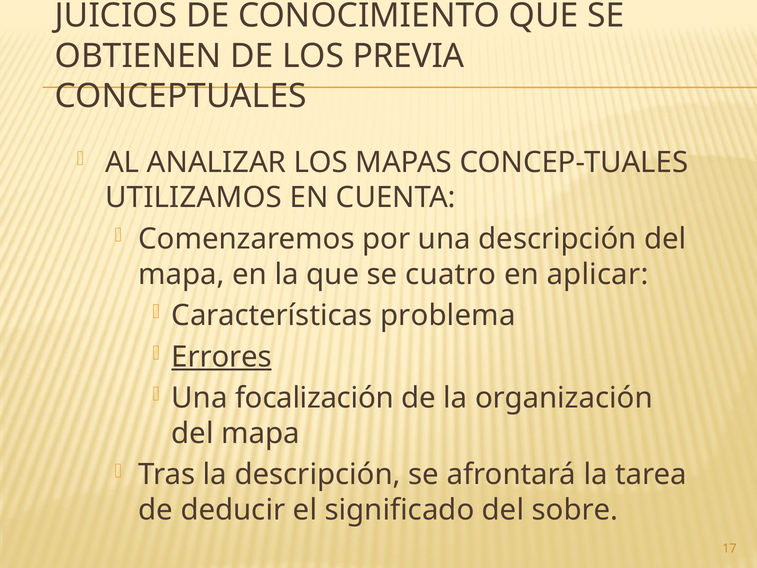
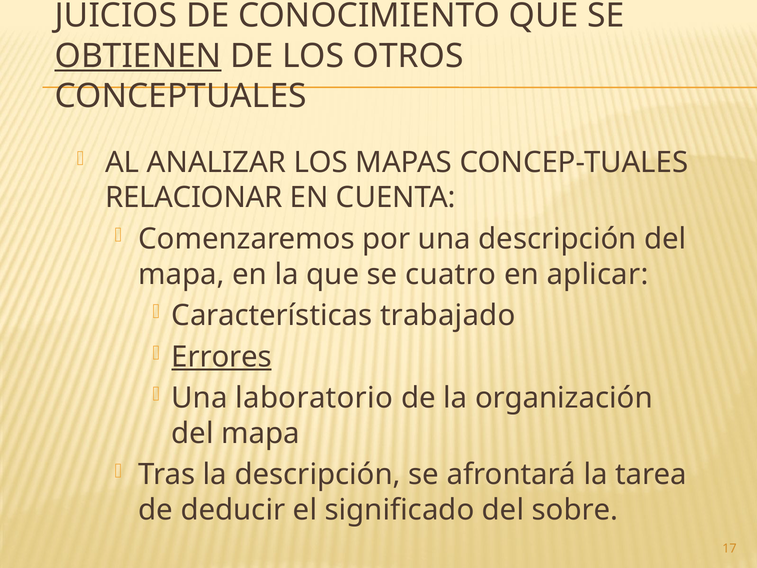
OBTIENEN underline: none -> present (138, 56)
PREVIA: PREVIA -> OTROS (408, 56)
UTILIZAMOS: UTILIZAMOS -> RELACIONAR (194, 198)
problema: problema -> trabajado (448, 315)
focalización: focalización -> laboratorio (314, 398)
